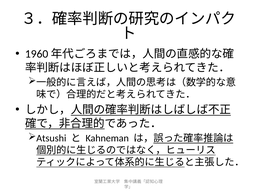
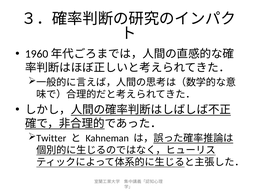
Atsushi: Atsushi -> Twitter (51, 138)
